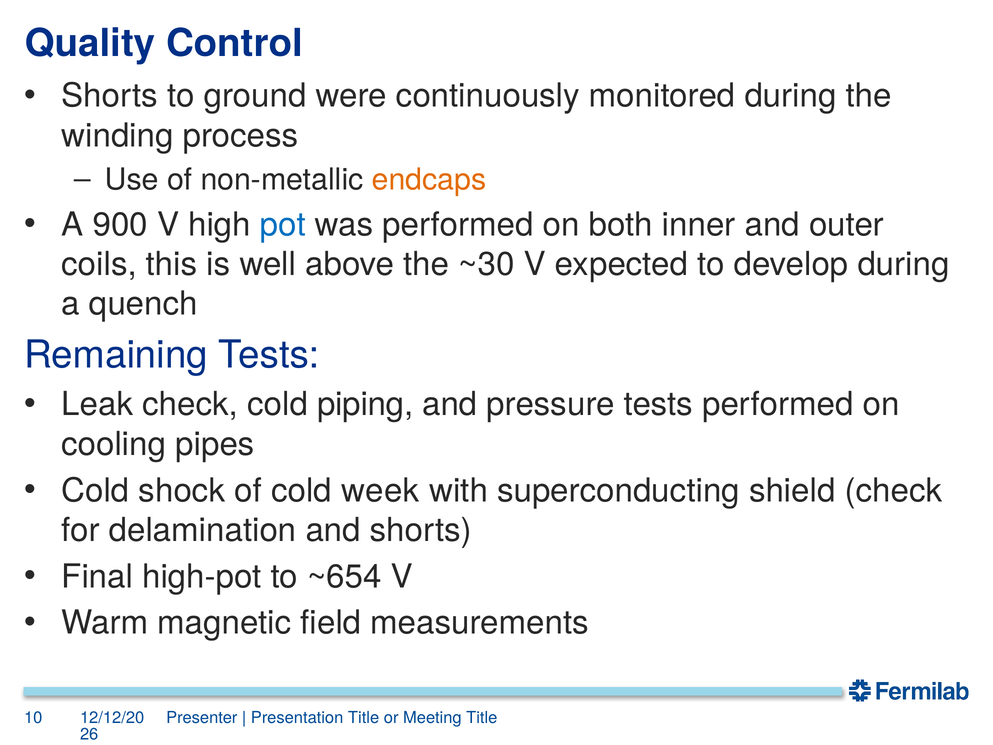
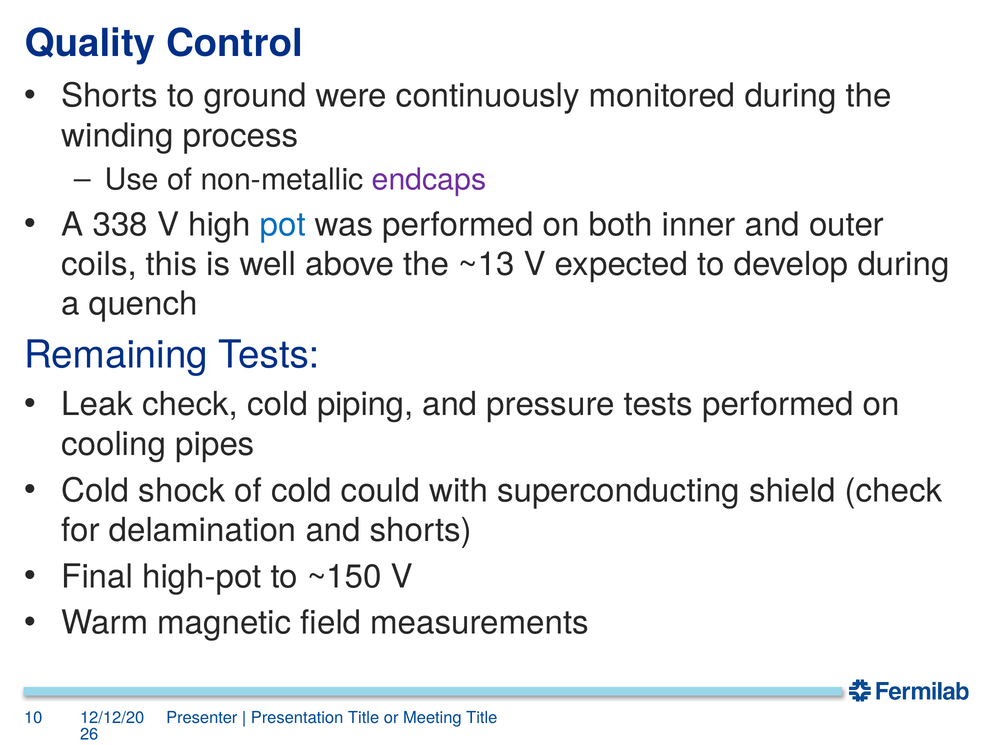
endcaps colour: orange -> purple (429, 180)
900: 900 -> 338 (120, 224)
~30: ~30 -> ~13 (487, 264)
week: week -> could (381, 490)
~654: ~654 -> ~150 (344, 576)
